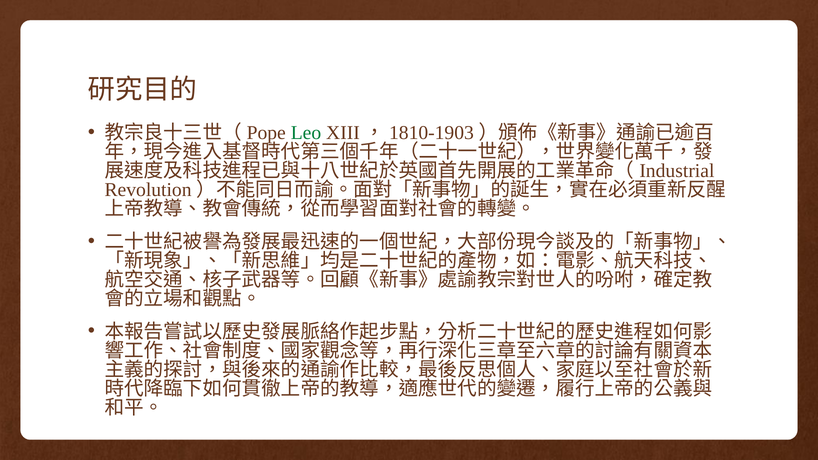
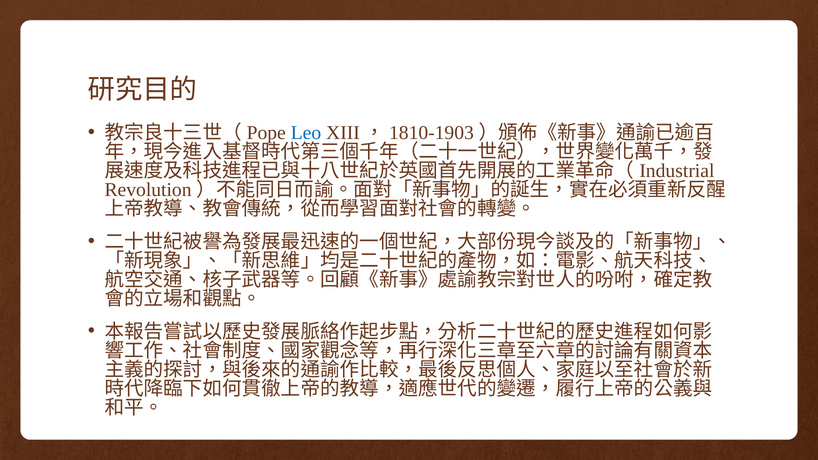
Leo colour: green -> blue (306, 133)
